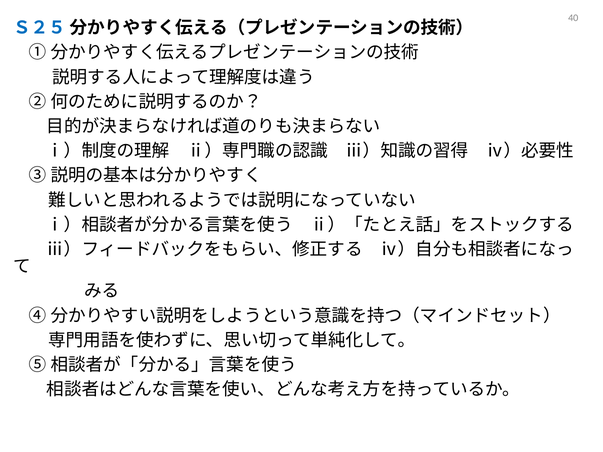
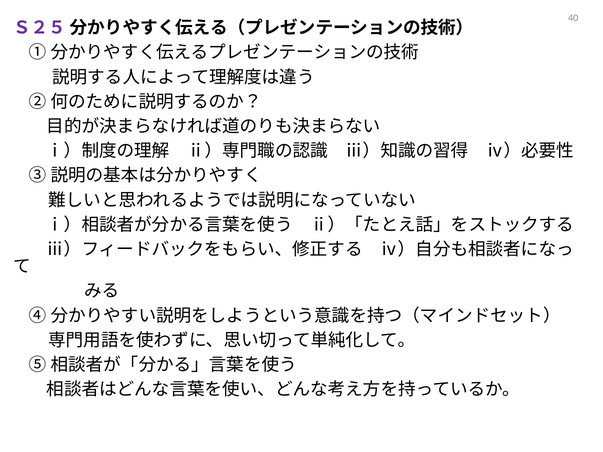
Ｓ２５ colour: blue -> purple (40, 28)
